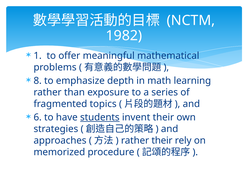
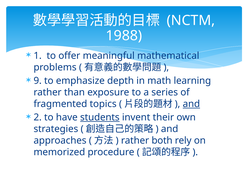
1982: 1982 -> 1988 (124, 36)
8: 8 -> 9 (38, 81)
and underline: none -> present (191, 104)
6: 6 -> 2 (38, 117)
rather their: their -> both (162, 140)
